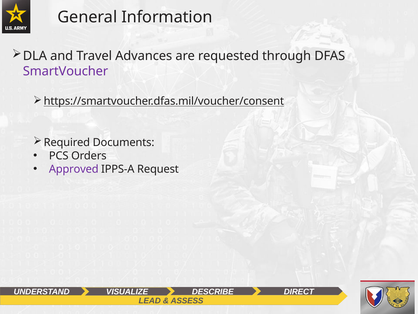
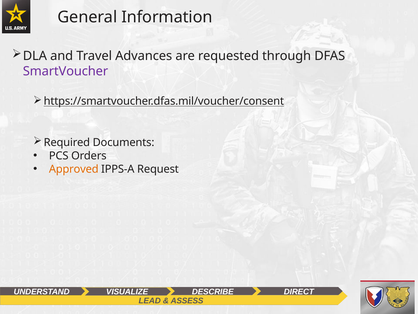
Approved colour: purple -> orange (74, 169)
